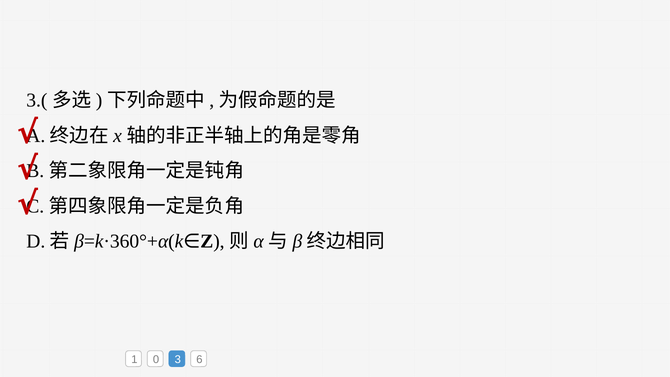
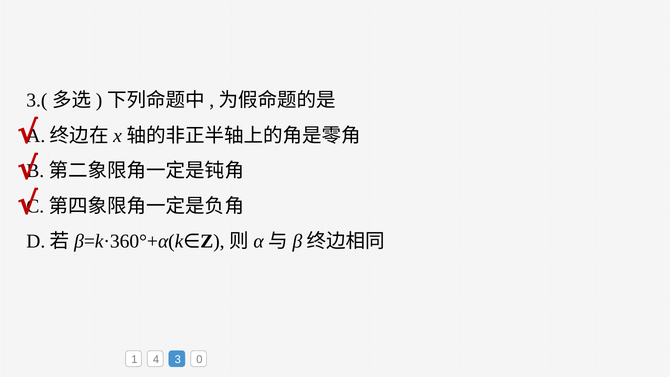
0: 0 -> 4 (156, 359)
6: 6 -> 0 (199, 359)
